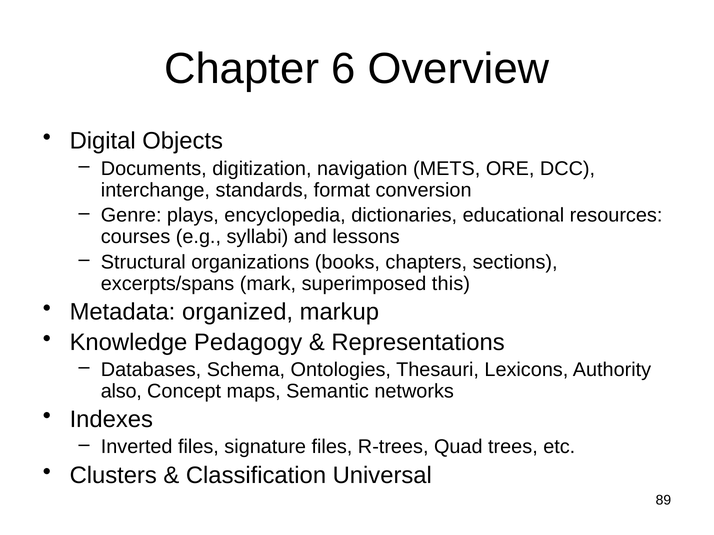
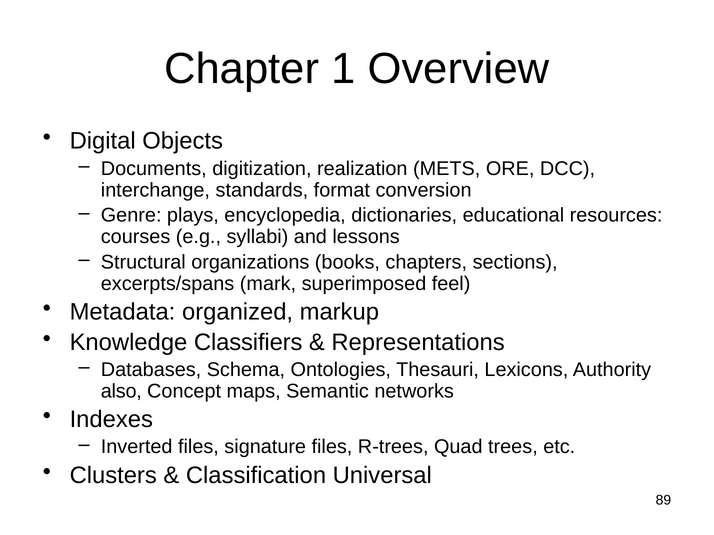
6: 6 -> 1 (343, 69)
navigation: navigation -> realization (362, 169)
this: this -> feel (451, 284)
Pedagogy: Pedagogy -> Classifiers (248, 343)
